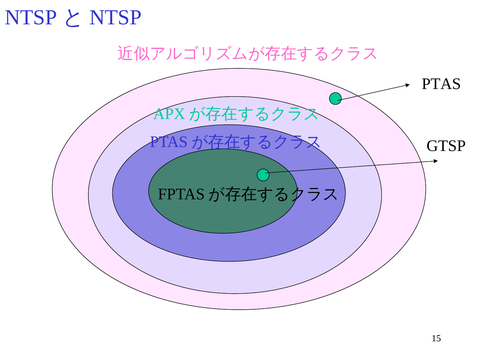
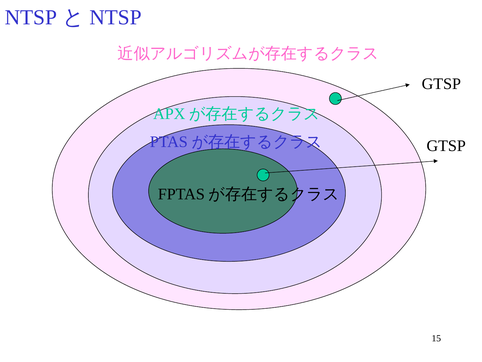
PTAS: PTAS -> GTSP (441, 84)
